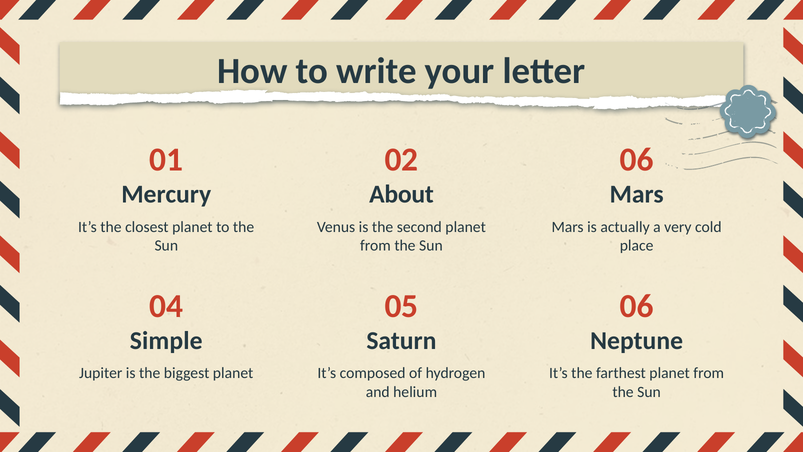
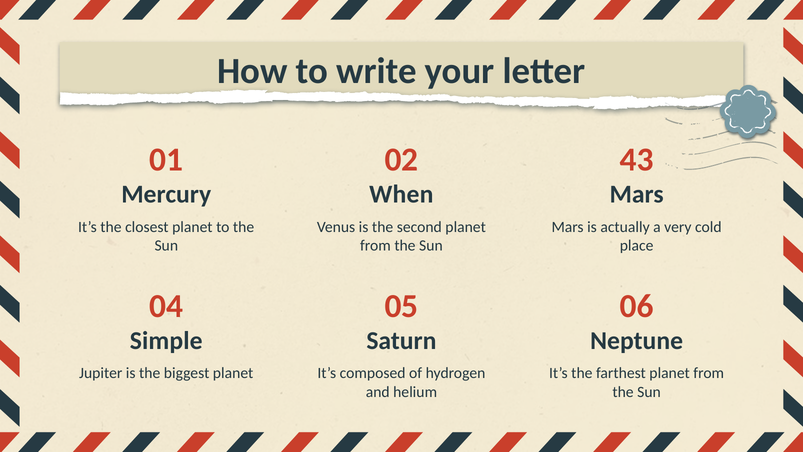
02 06: 06 -> 43 (637, 160)
About: About -> When (401, 194)
